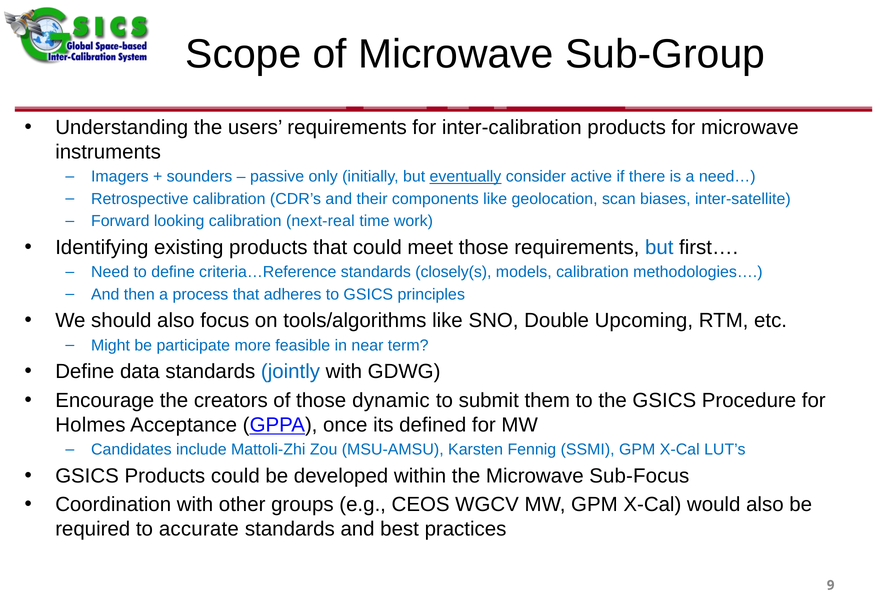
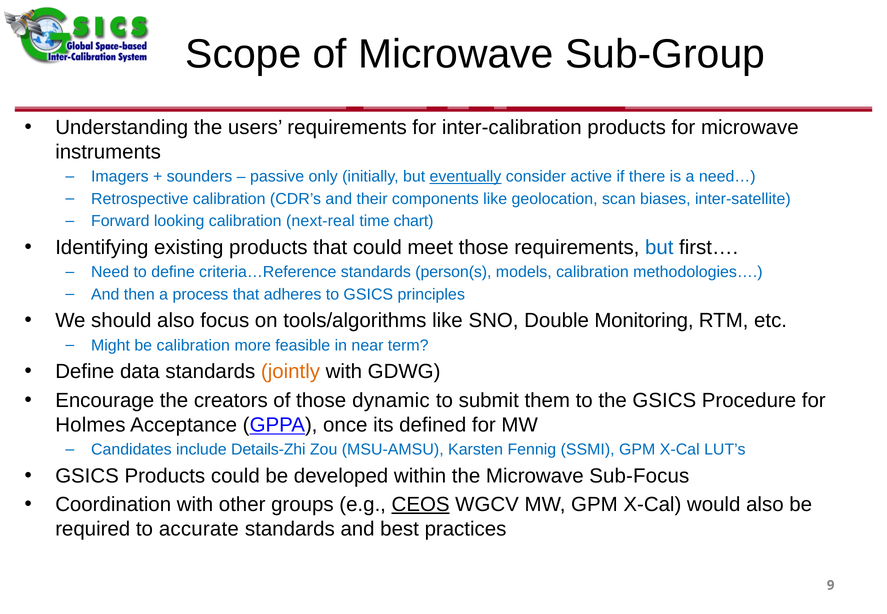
work: work -> chart (414, 221)
closely(s: closely(s -> person(s (453, 272)
Upcoming: Upcoming -> Monitoring (644, 321)
be participate: participate -> calibration (193, 345)
jointly colour: blue -> orange (291, 372)
Mattoli-Zhi: Mattoli-Zhi -> Details-Zhi (268, 450)
CEOS underline: none -> present (421, 505)
